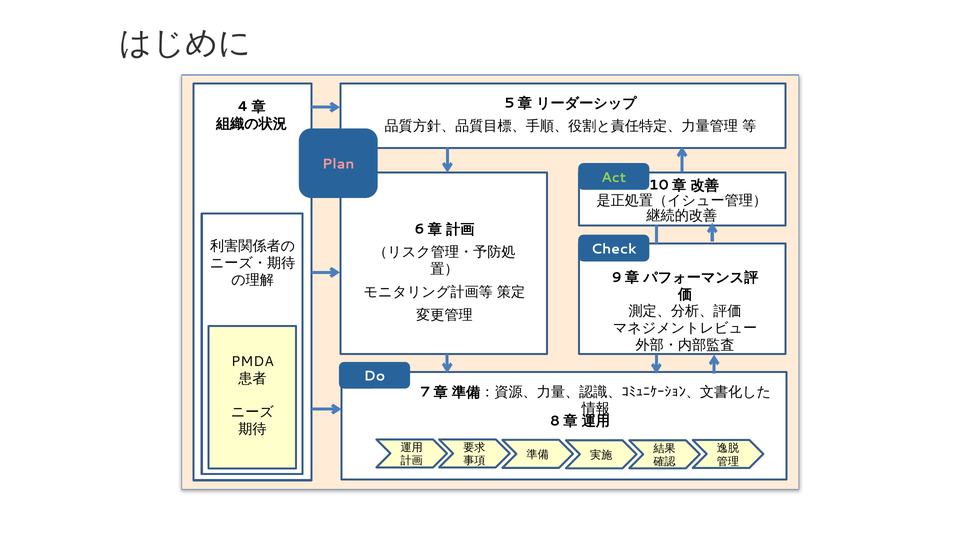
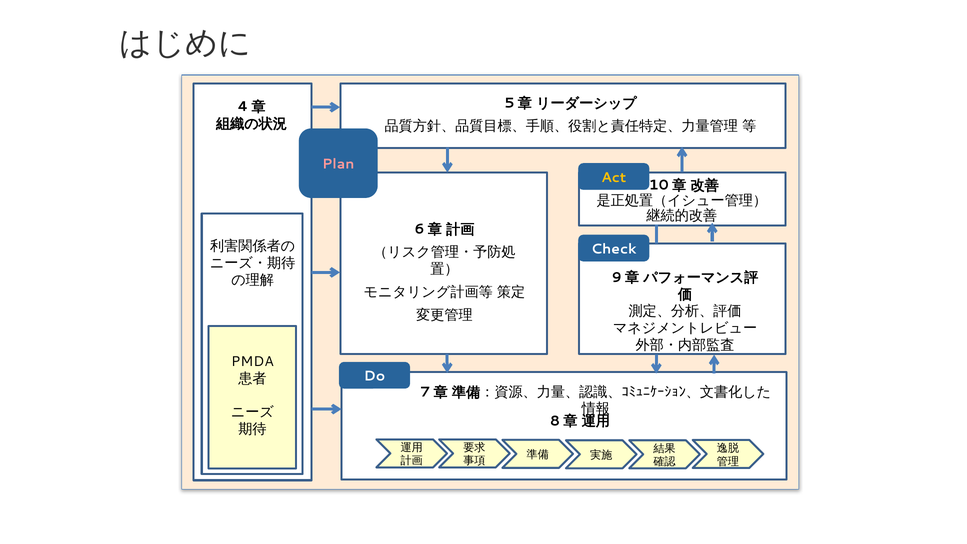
Act colour: light green -> yellow (614, 177)
